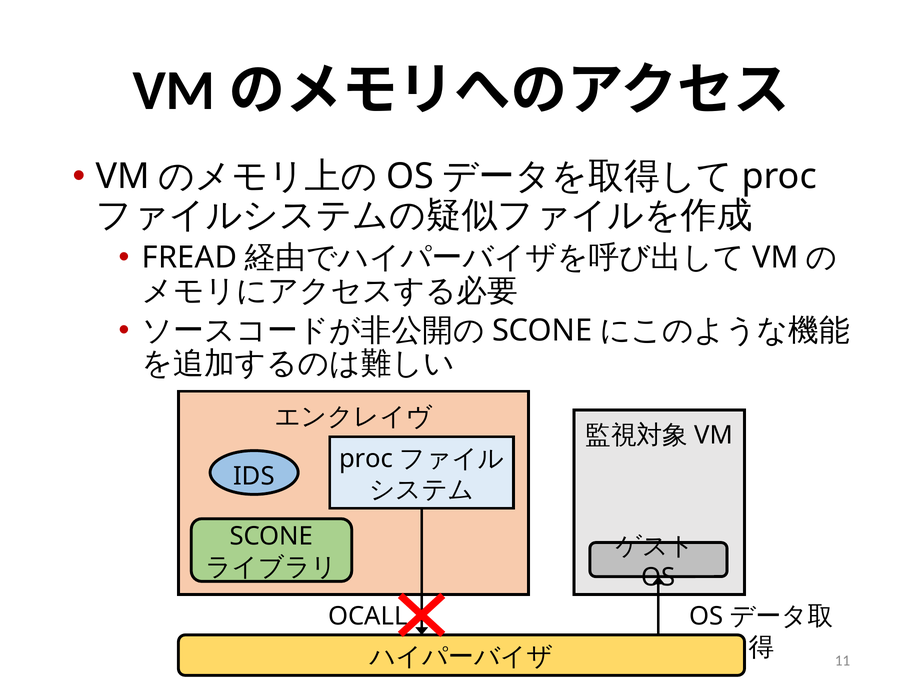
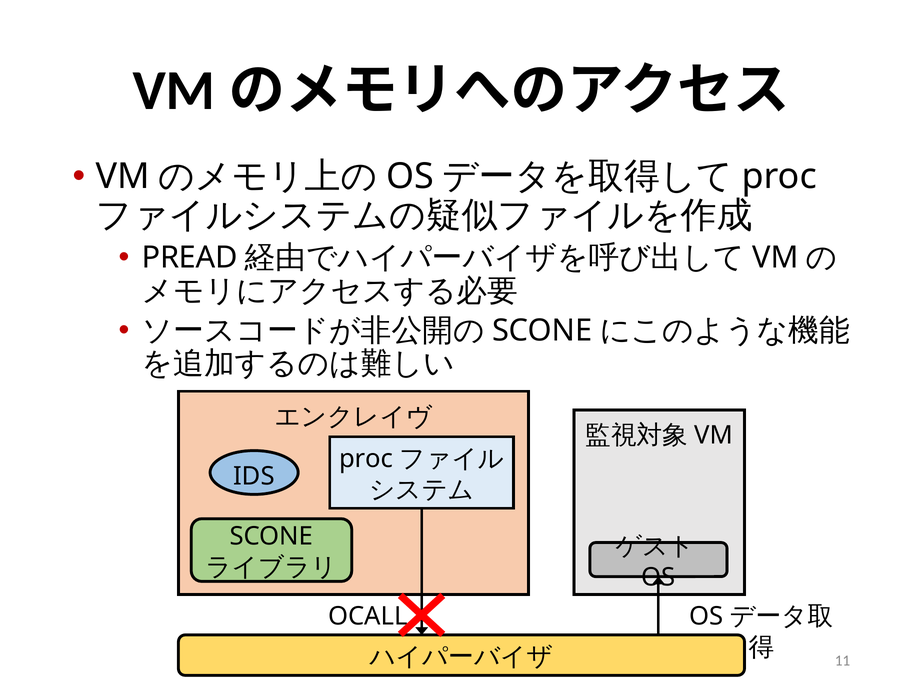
FREAD: FREAD -> PREAD (190, 258)
